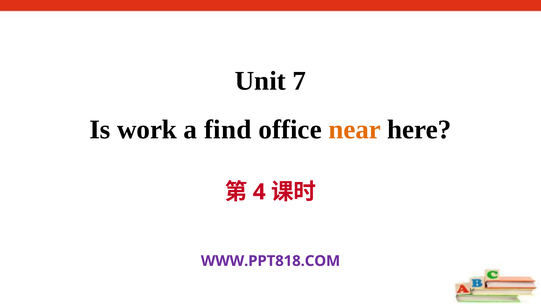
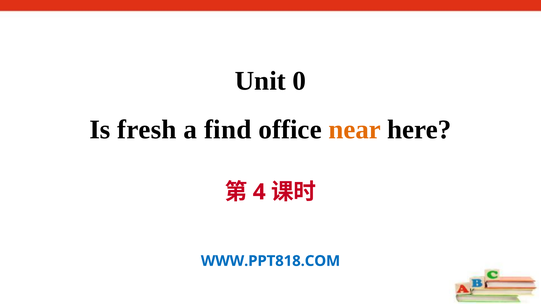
7: 7 -> 0 (299, 81)
work: work -> fresh (147, 130)
WWW.PPT818.COM colour: purple -> blue (271, 261)
